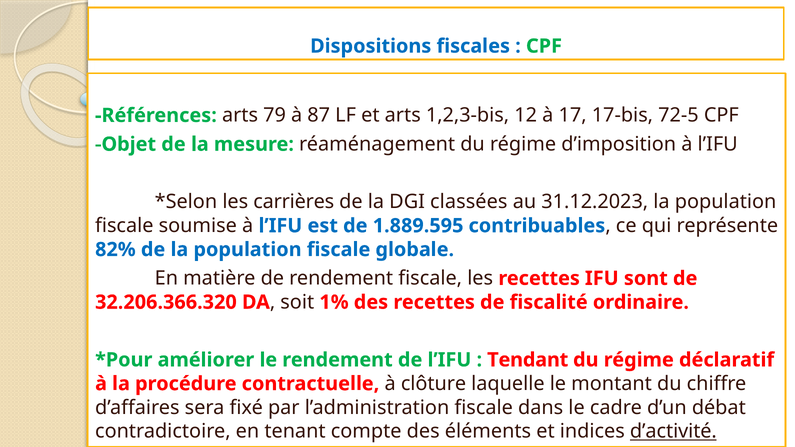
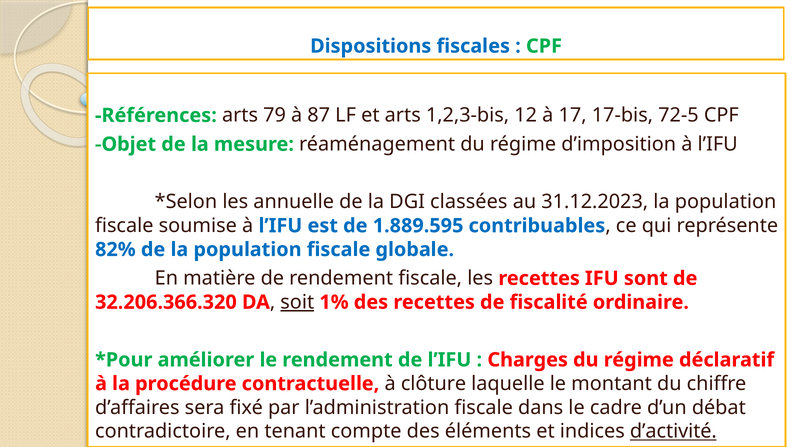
carrières: carrières -> annuelle (294, 202)
soit underline: none -> present (297, 302)
Tendant: Tendant -> Charges (528, 360)
